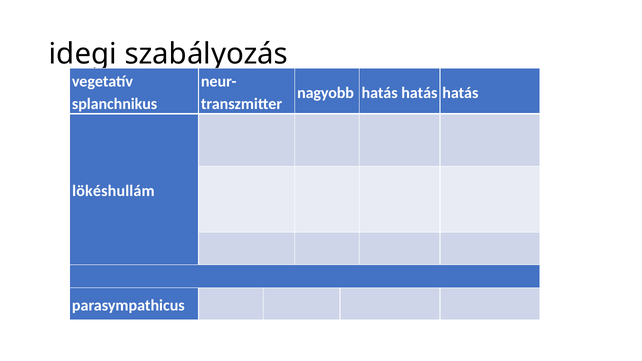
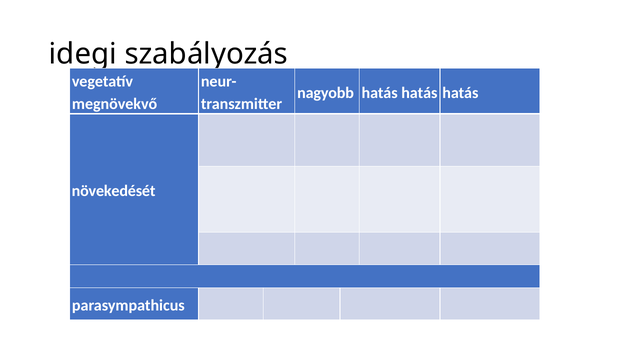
splanchnikus: splanchnikus -> megnövekvő (115, 104)
lökéshullám: lökéshullám -> növekedését (114, 191)
